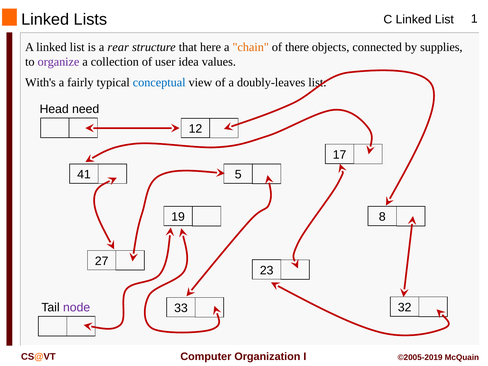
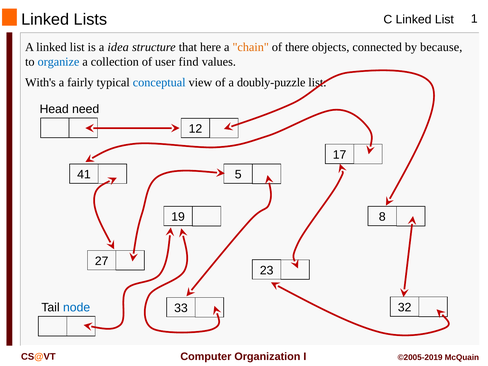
rear: rear -> idea (118, 47)
supplies: supplies -> because (441, 47)
organize colour: purple -> blue (58, 62)
idea: idea -> find (189, 62)
doubly-leaves: doubly-leaves -> doubly-puzzle (271, 83)
node colour: purple -> blue (77, 307)
